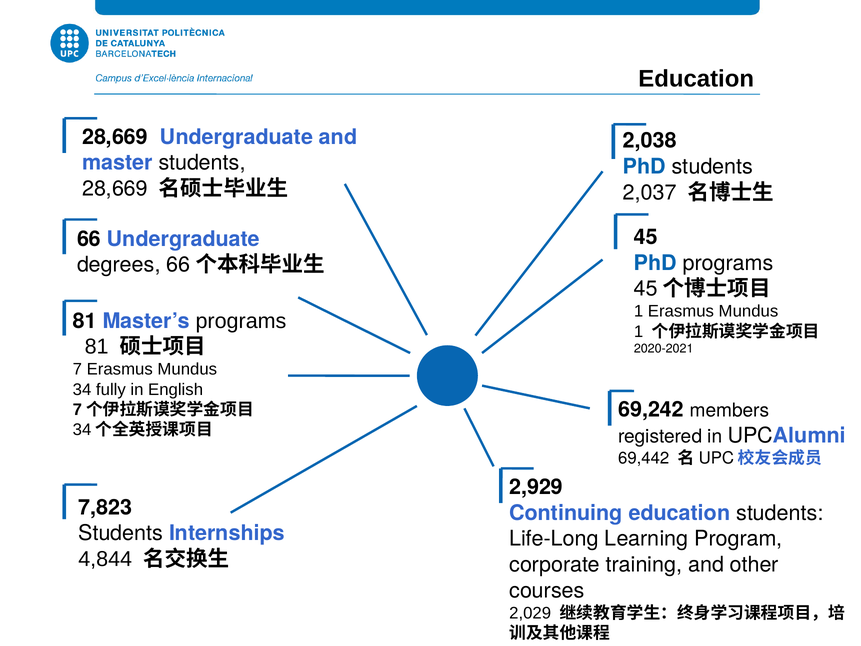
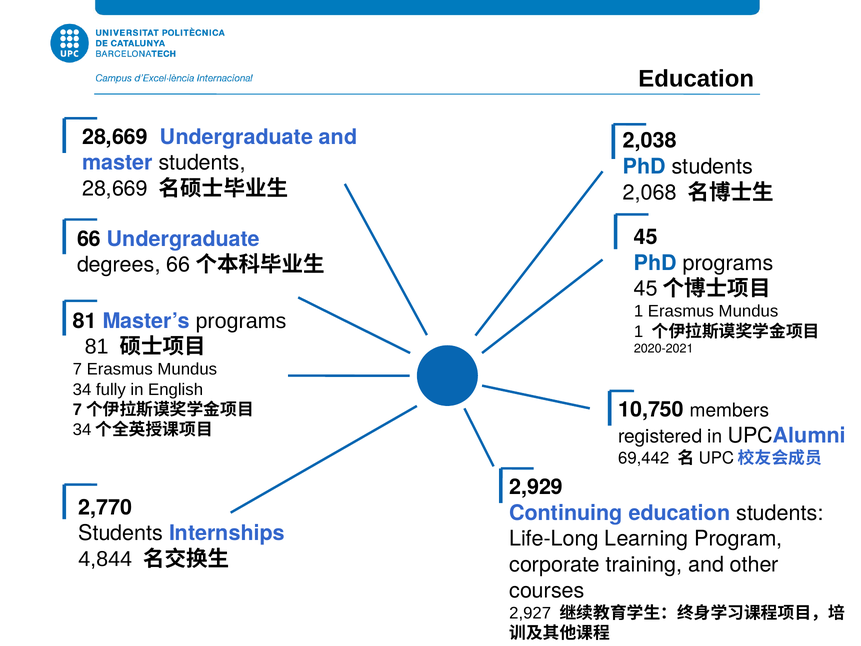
2,037: 2,037 -> 2,068 (650, 192)
69,242: 69,242 -> 10,750 (651, 410)
7,823: 7,823 -> 2,770 (105, 507)
2,029: 2,029 -> 2,927 (530, 613)
